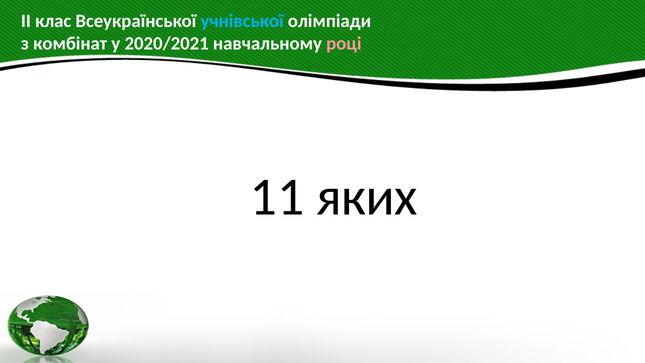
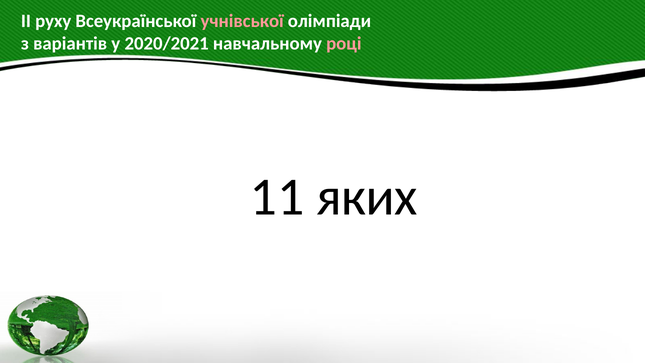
клас: клас -> руху (53, 21)
учнівської colour: light blue -> pink (242, 21)
комбінат: комбінат -> варіантів (70, 43)
